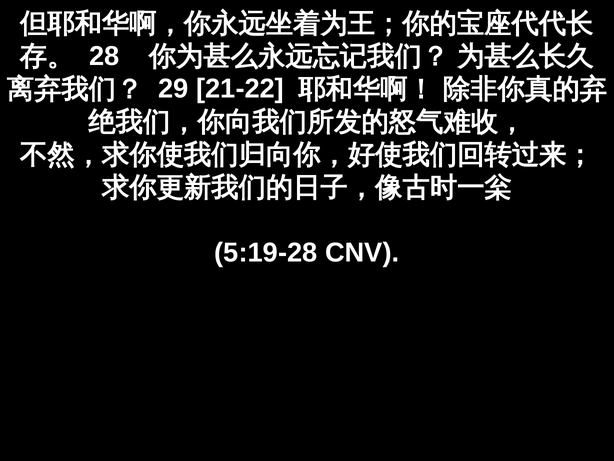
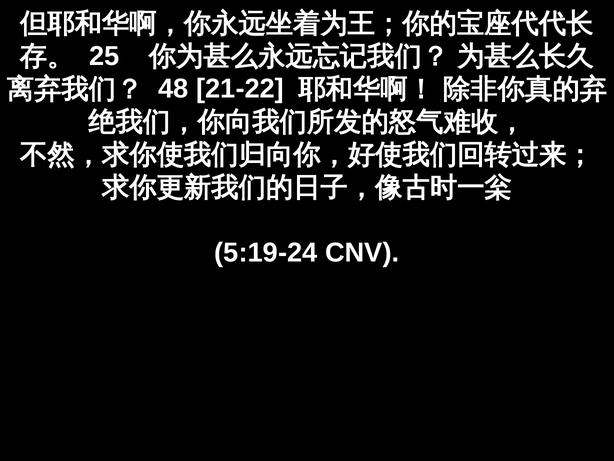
28: 28 -> 25 (104, 56)
29: 29 -> 48 (173, 89)
5:19-28: 5:19-28 -> 5:19-24 (266, 253)
